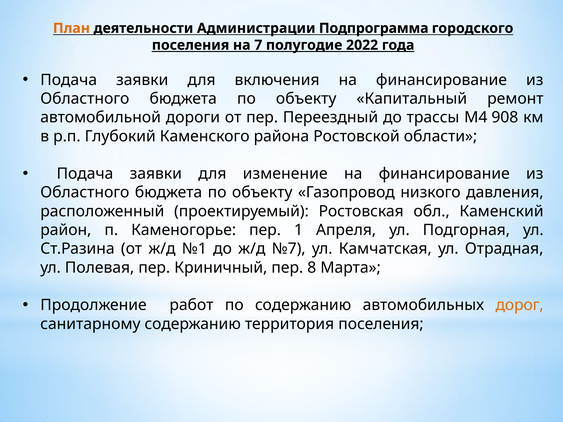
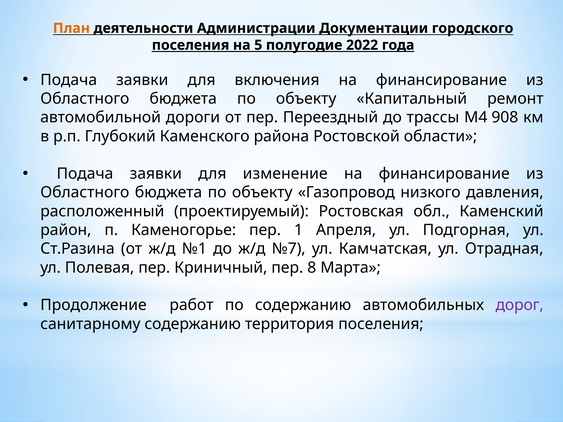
Подпрограмма: Подпрограмма -> Документации (374, 28)
7: 7 -> 5 (258, 45)
дорог colour: orange -> purple (520, 305)
